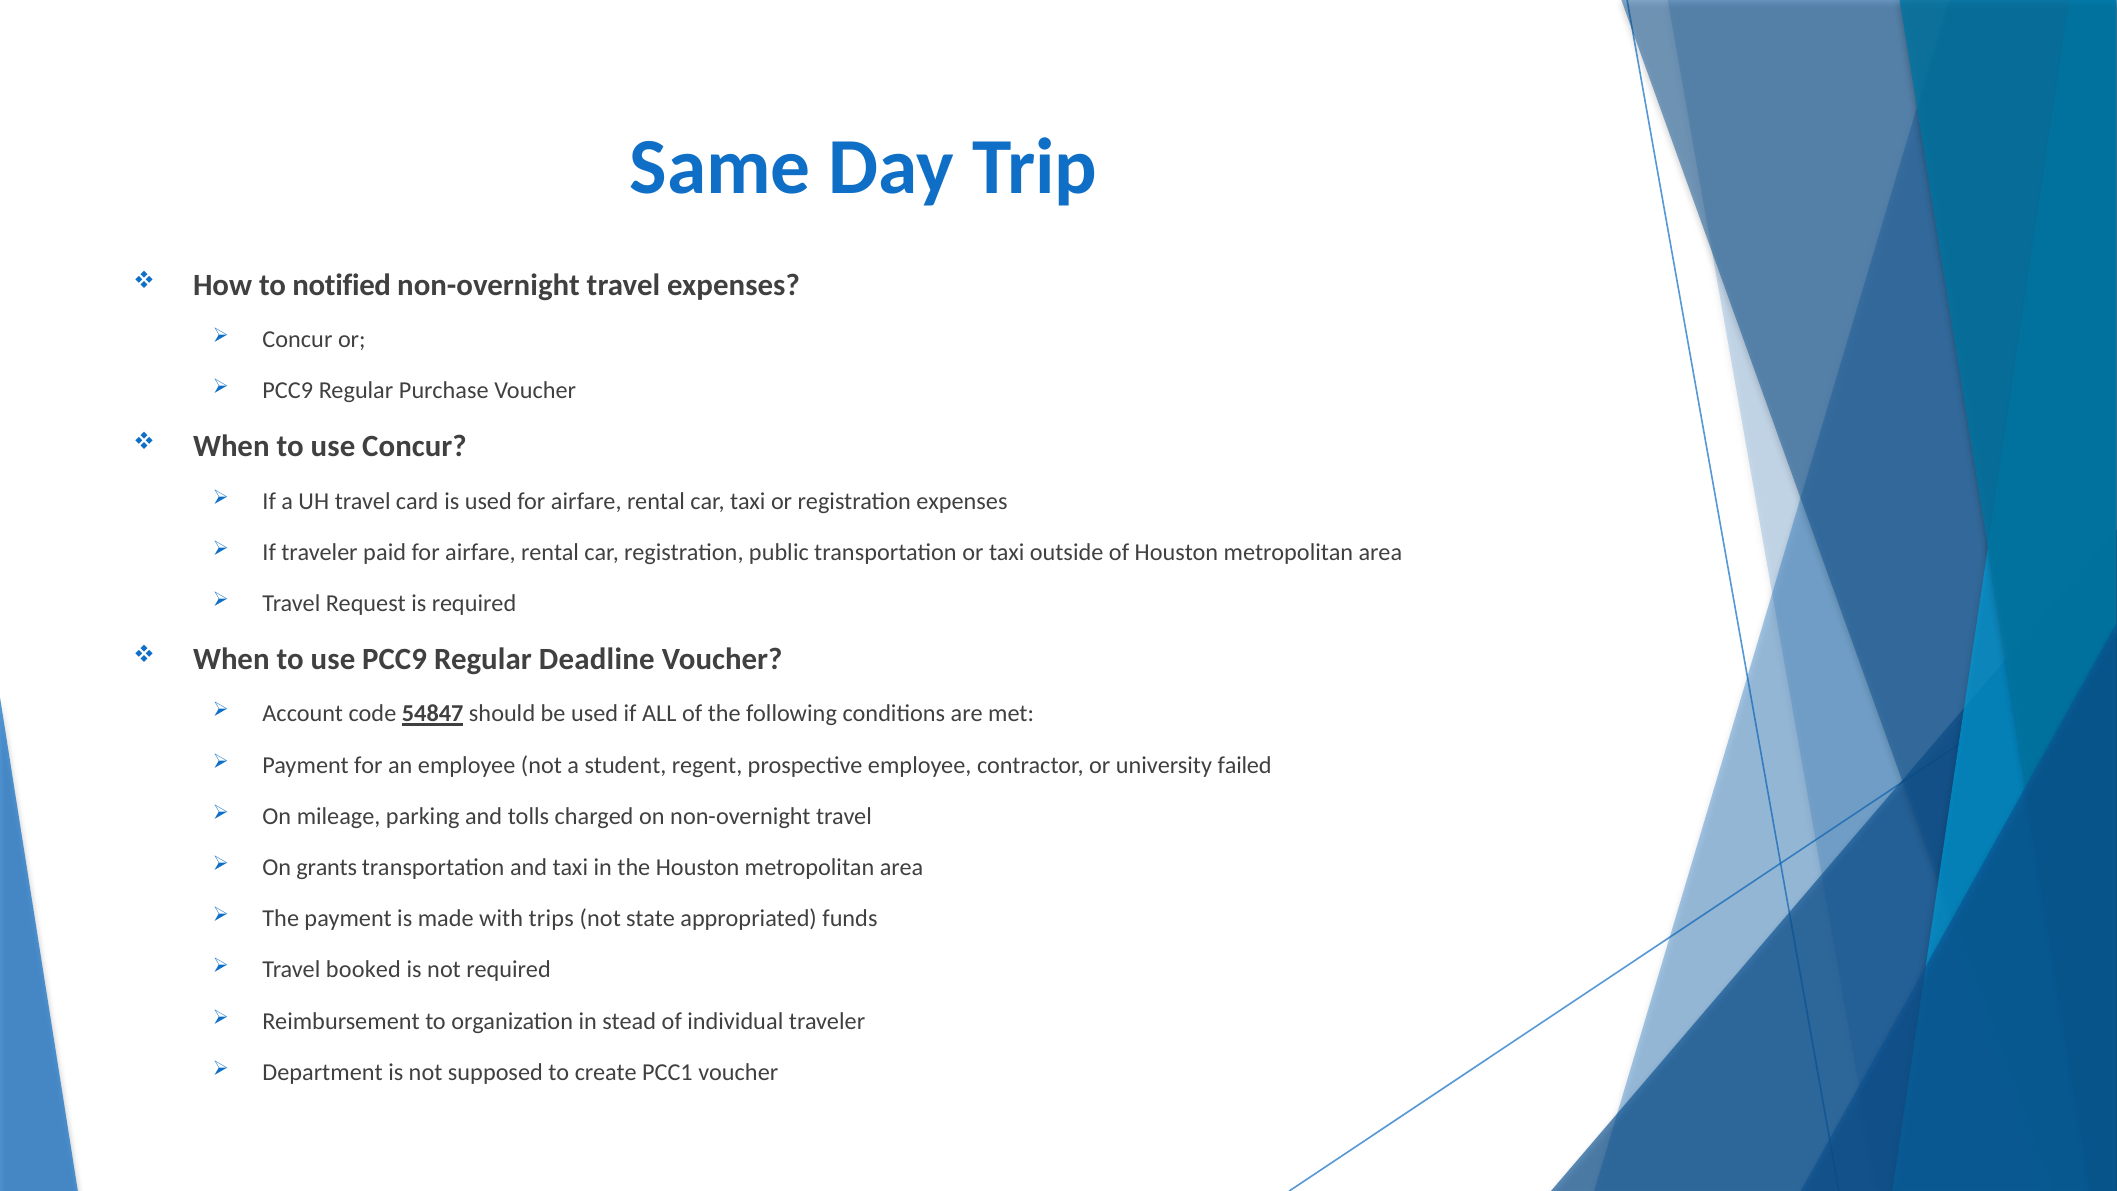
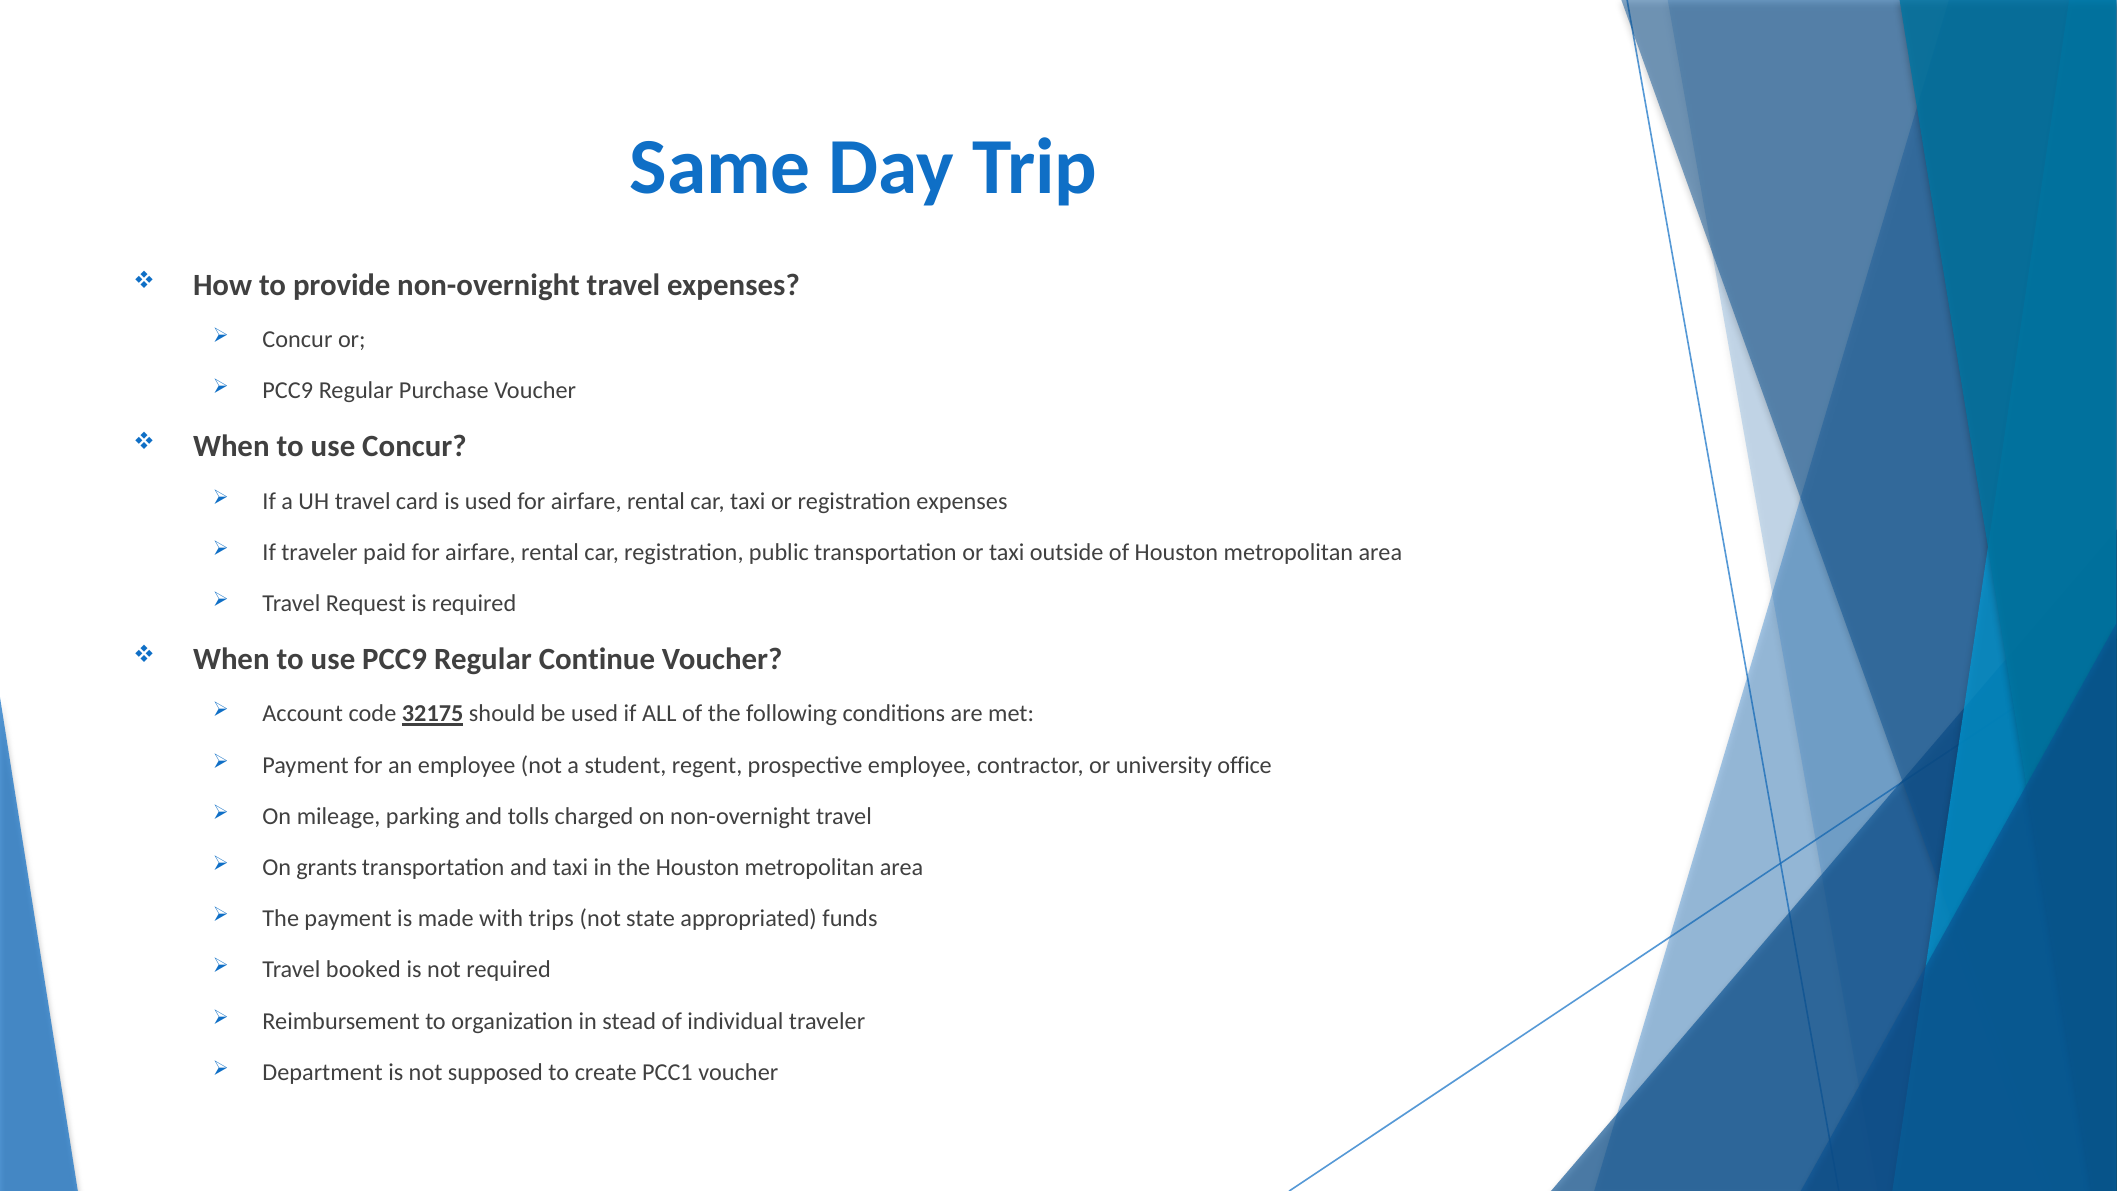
notified: notified -> provide (342, 285)
Deadline: Deadline -> Continue (597, 659)
54847: 54847 -> 32175 (433, 714)
failed: failed -> office (1245, 765)
